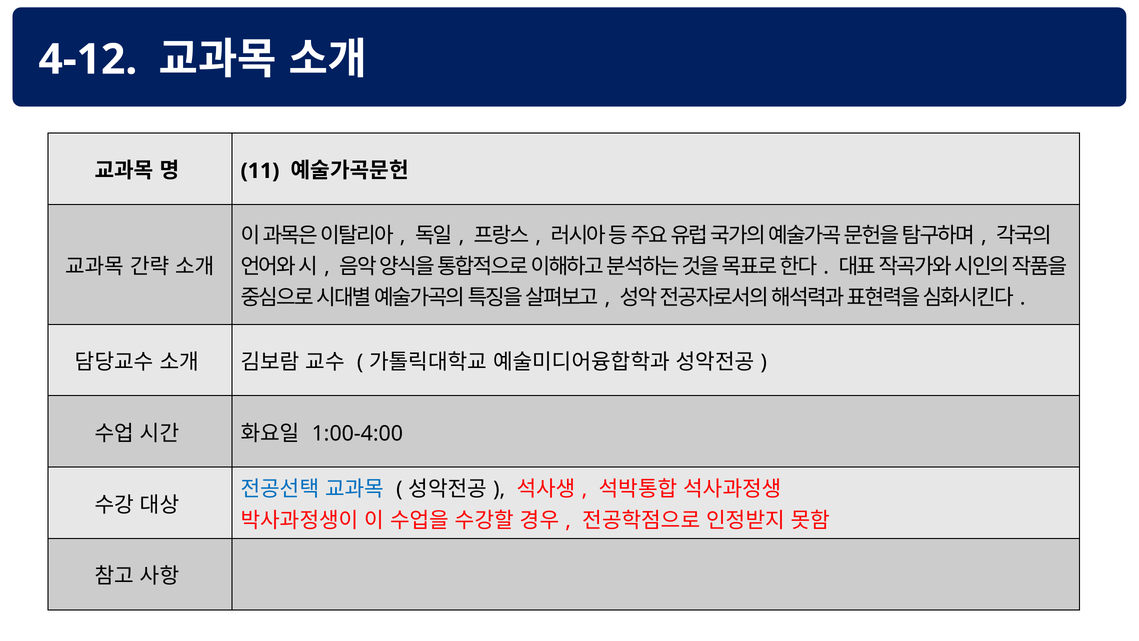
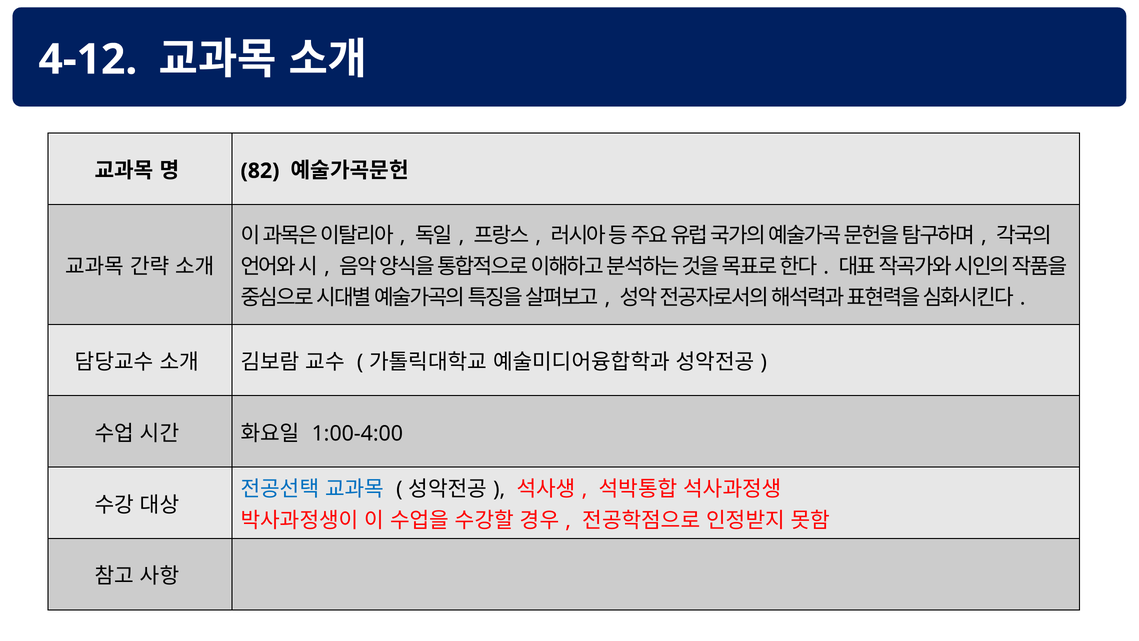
11: 11 -> 82 (260, 171)
